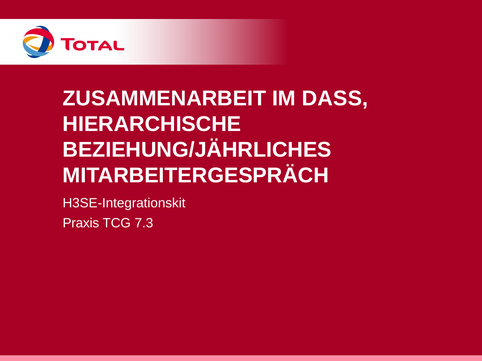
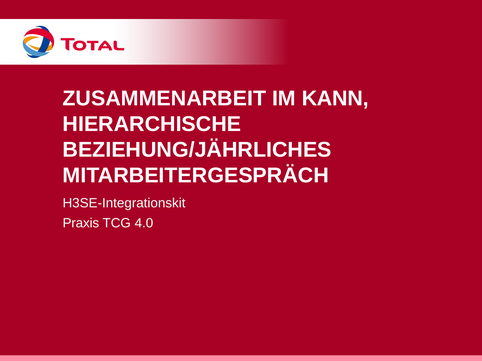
DASS: DASS -> KANN (335, 99)
7.3: 7.3 -> 4.0 (144, 223)
